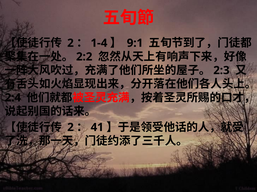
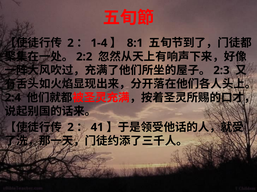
9:1: 9:1 -> 8:1 (135, 43)
